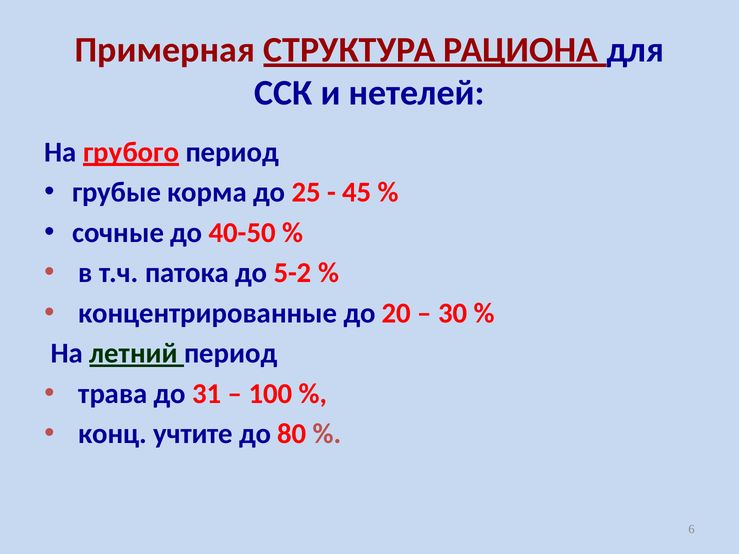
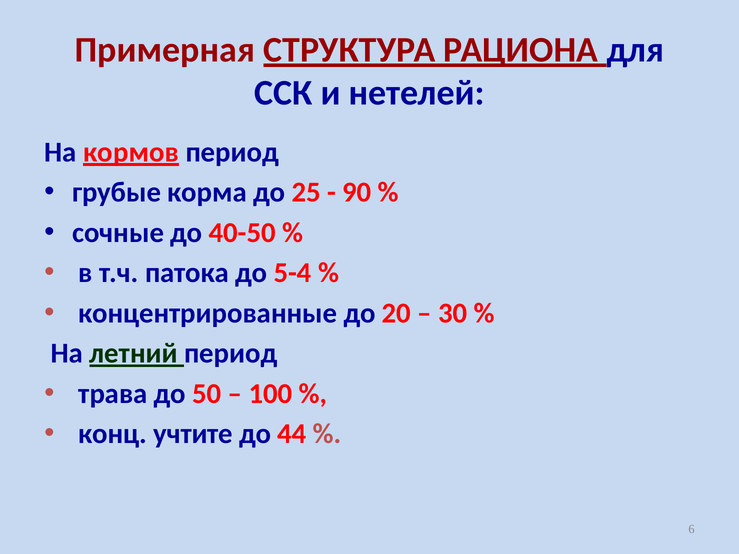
грубого: грубого -> кормов (131, 152)
45: 45 -> 90 (357, 193)
5-2: 5-2 -> 5-4 (293, 273)
31: 31 -> 50 (207, 394)
80: 80 -> 44 (292, 434)
